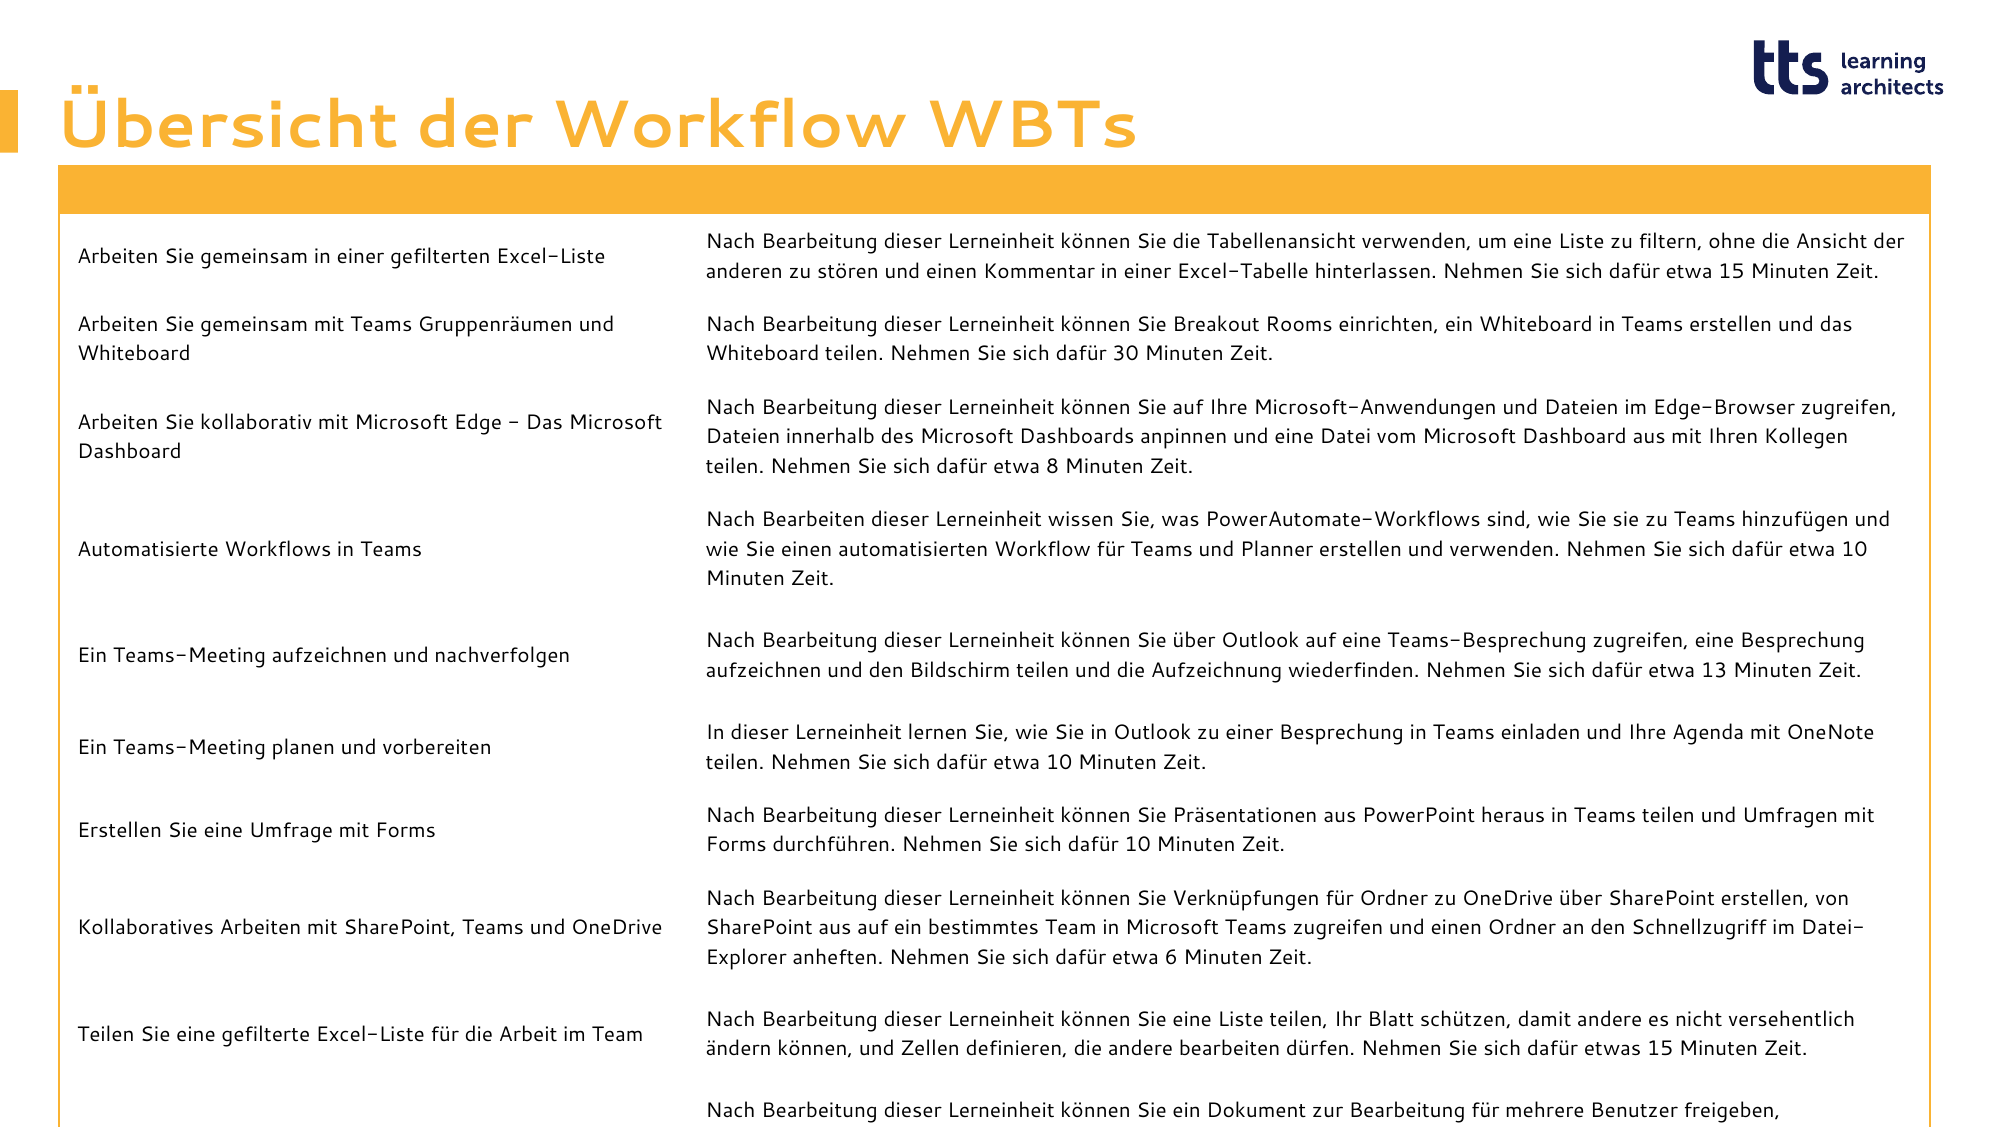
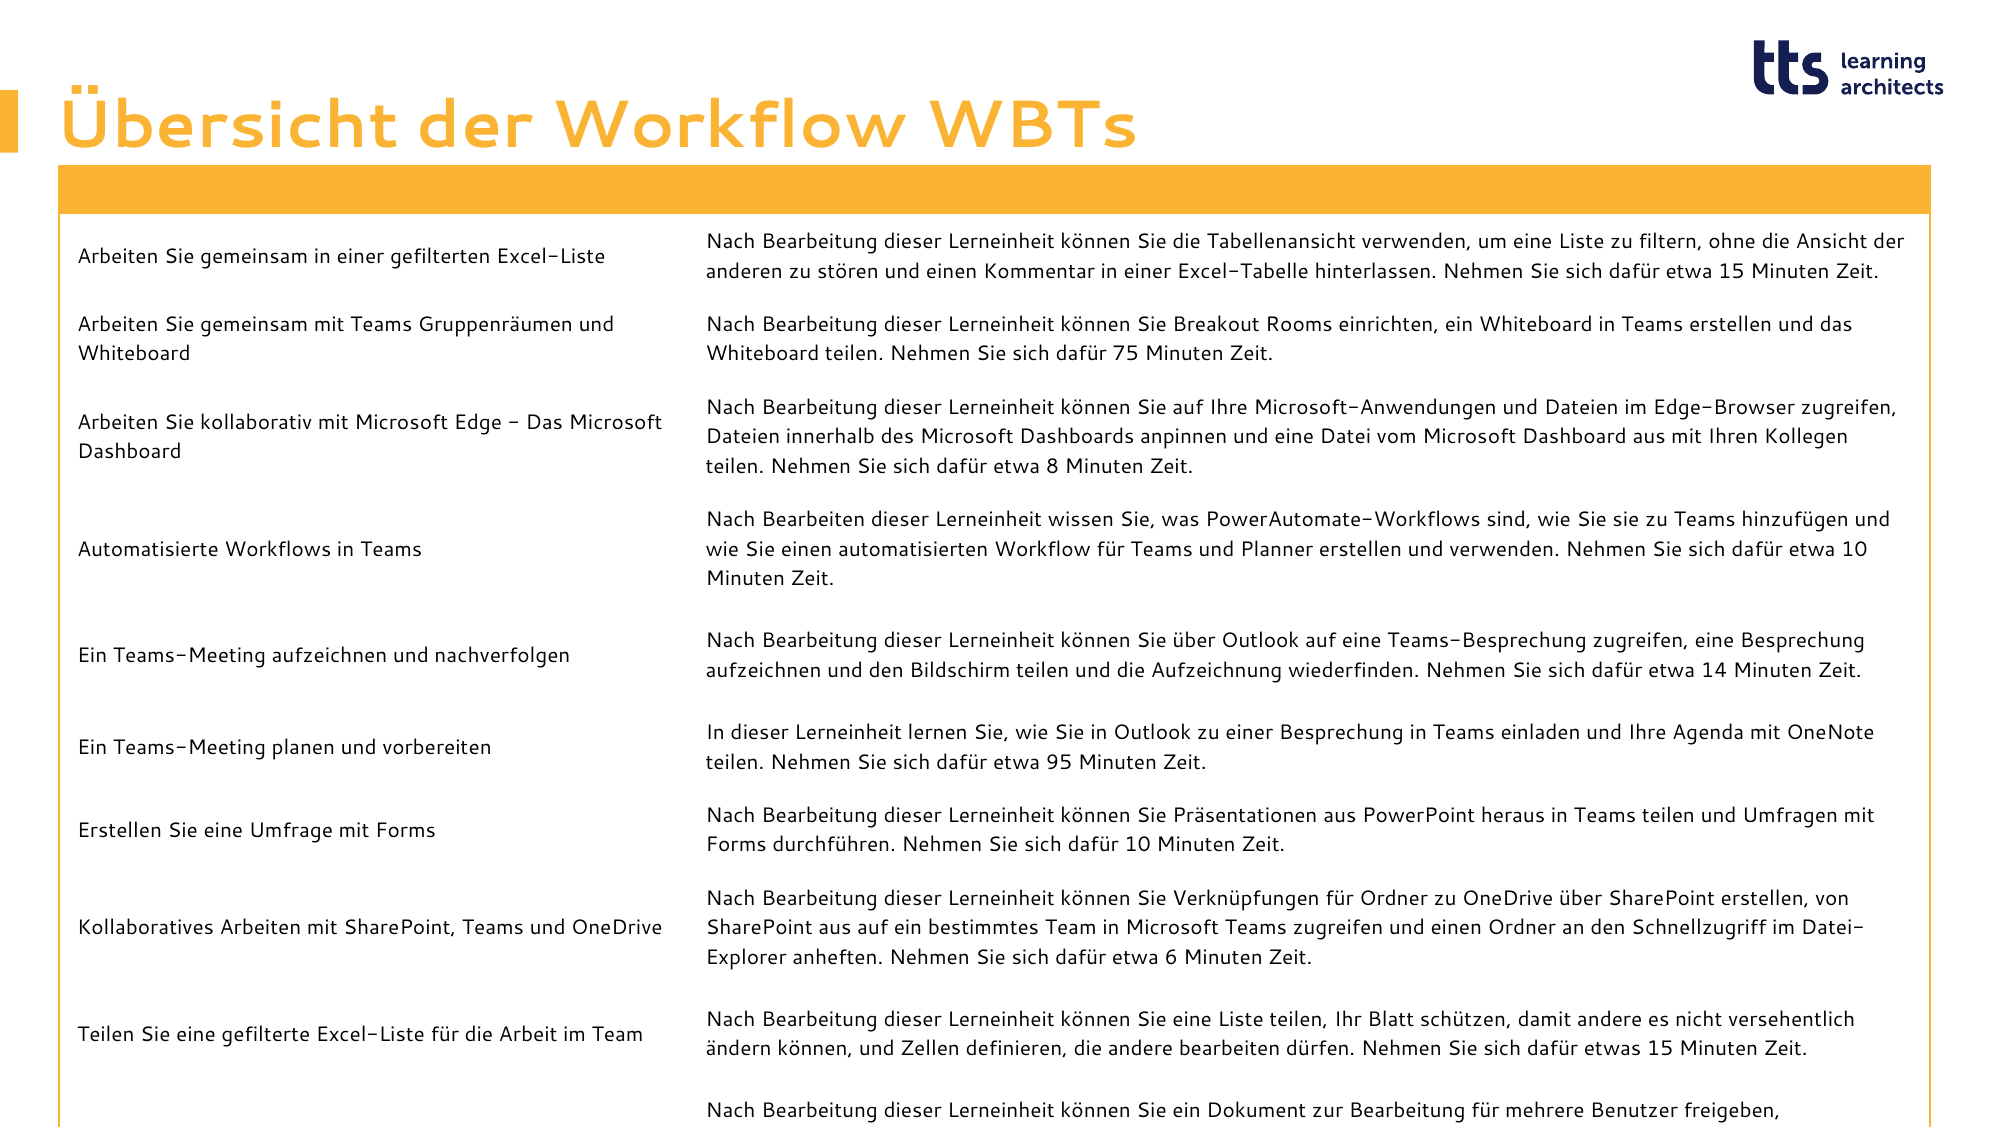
30: 30 -> 75 (1126, 354)
13: 13 -> 14 (1714, 670)
10: 10 -> 95 (1059, 762)
